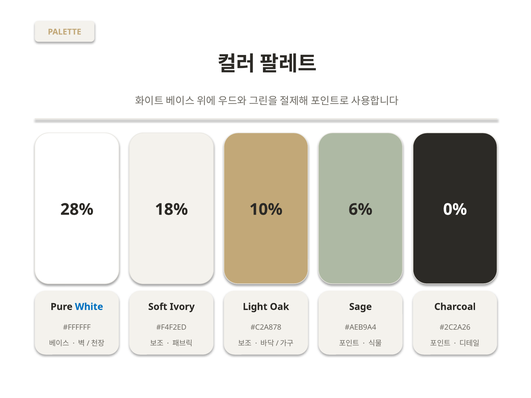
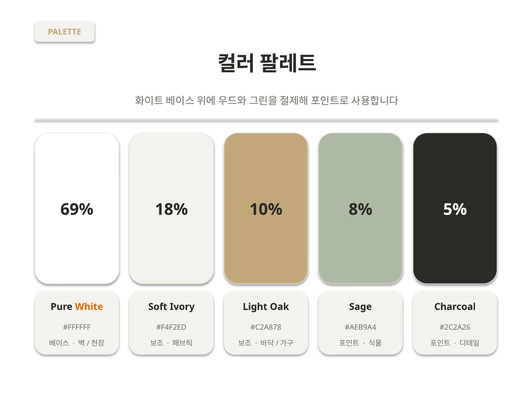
28%: 28% -> 69% (77, 210)
6%: 6% -> 8% (361, 210)
0%: 0% -> 5% (455, 210)
White colour: blue -> orange (89, 307)
